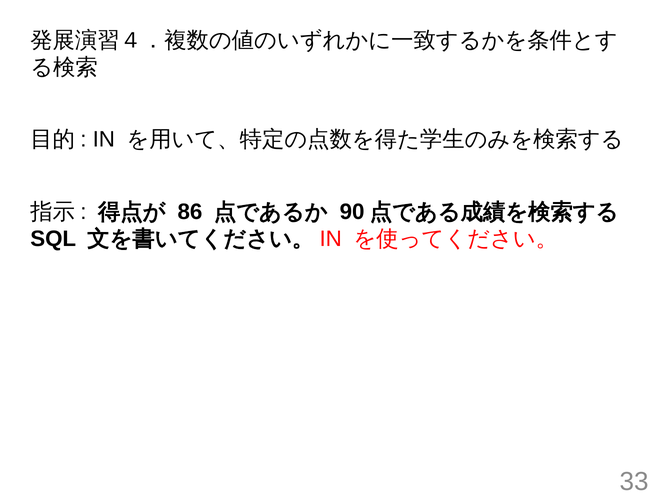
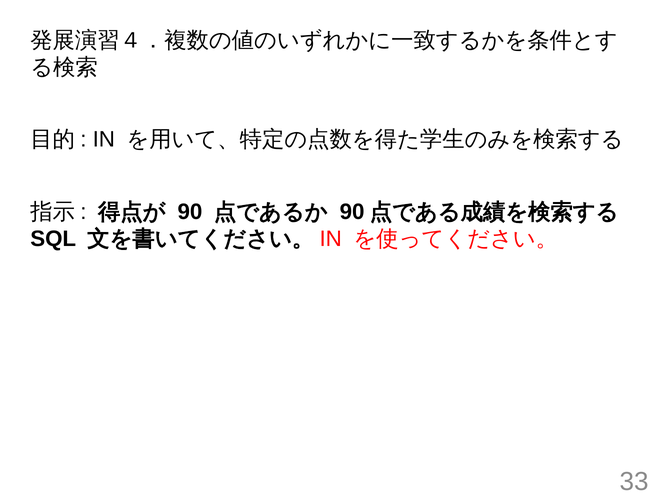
86: 86 -> 90 (190, 212)
